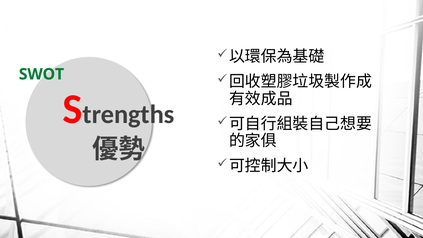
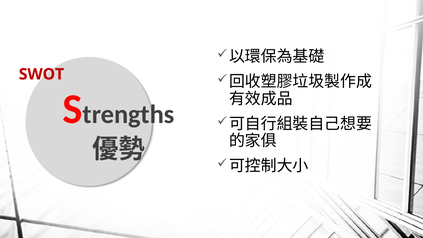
SWOT colour: green -> red (41, 74)
